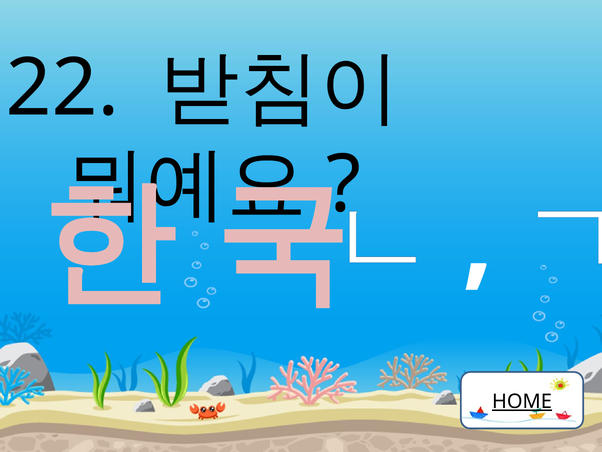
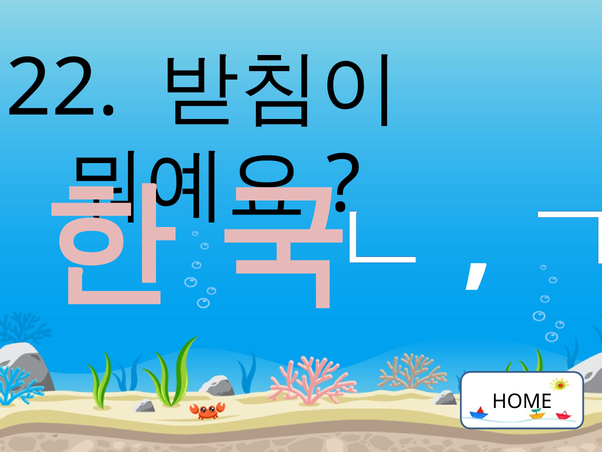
HOME underline: present -> none (522, 401)
